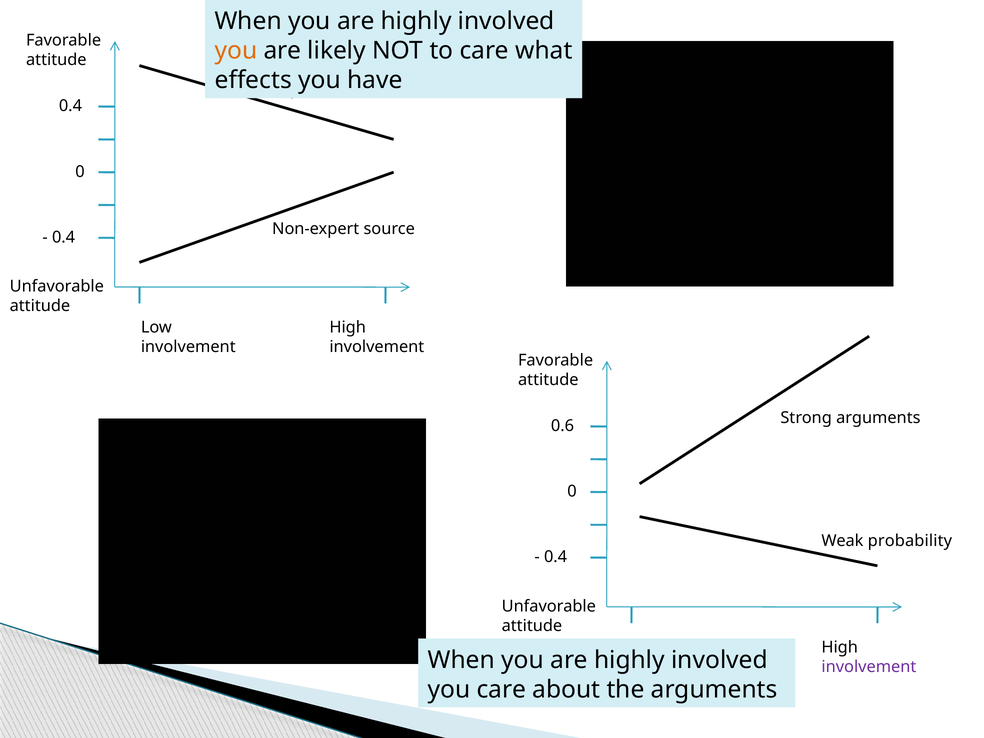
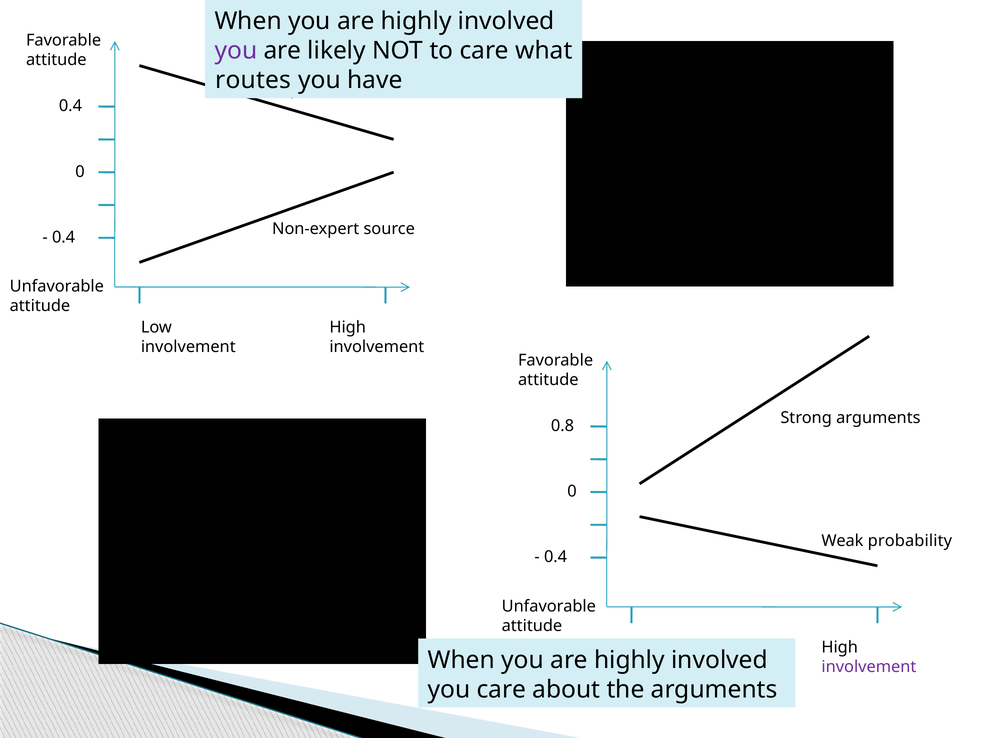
you colour: orange -> purple (236, 51)
effects: effects -> routes (253, 80)
0.6: 0.6 -> 0.8 (562, 426)
